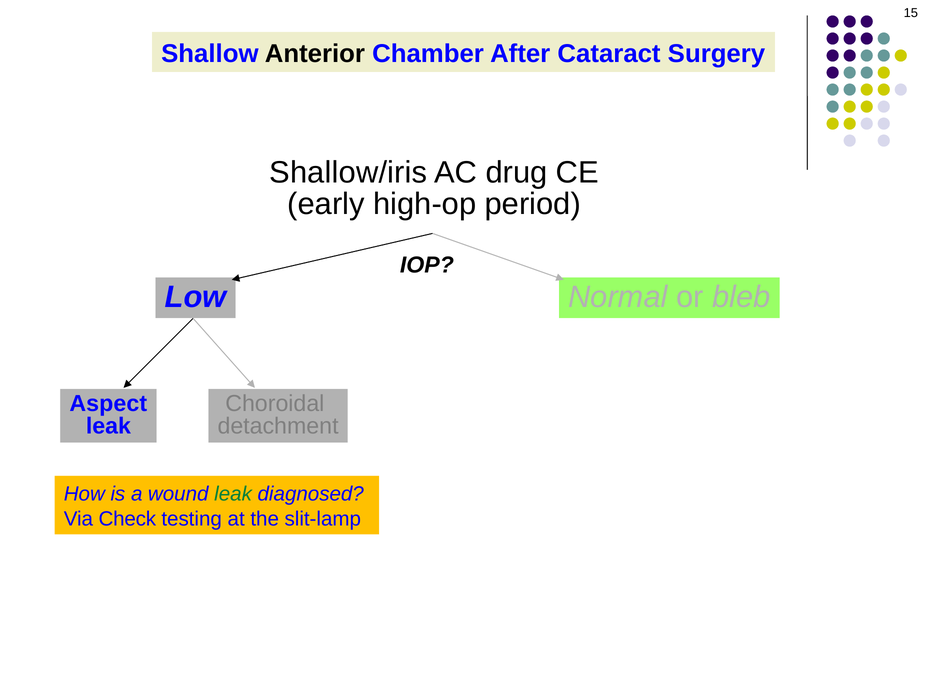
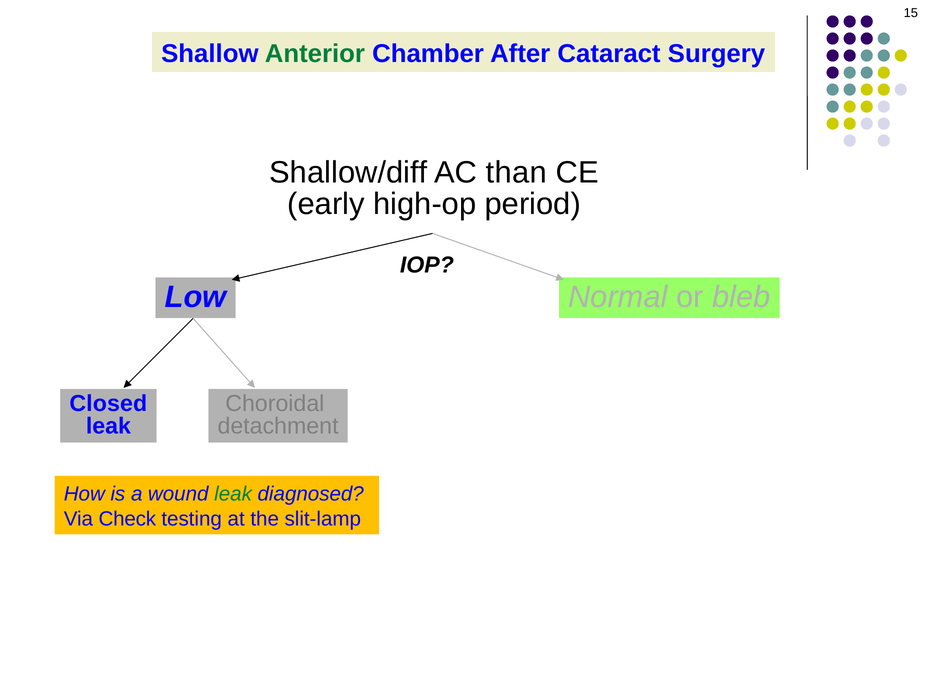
Anterior colour: black -> green (315, 54)
Shallow/iris: Shallow/iris -> Shallow/diff (348, 172)
drug: drug -> than (516, 172)
Aspect: Aspect -> Closed (108, 404)
